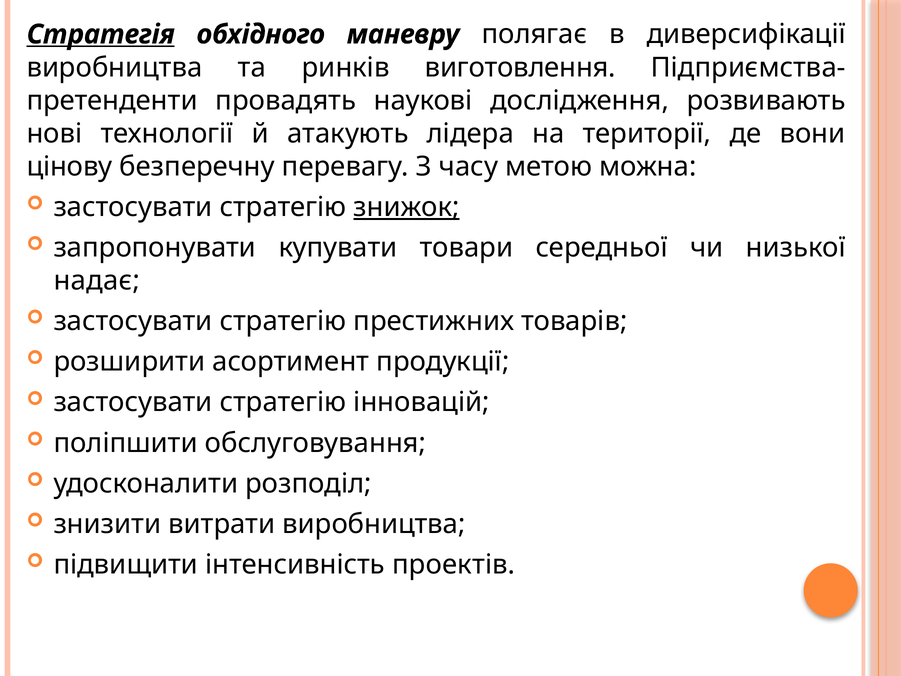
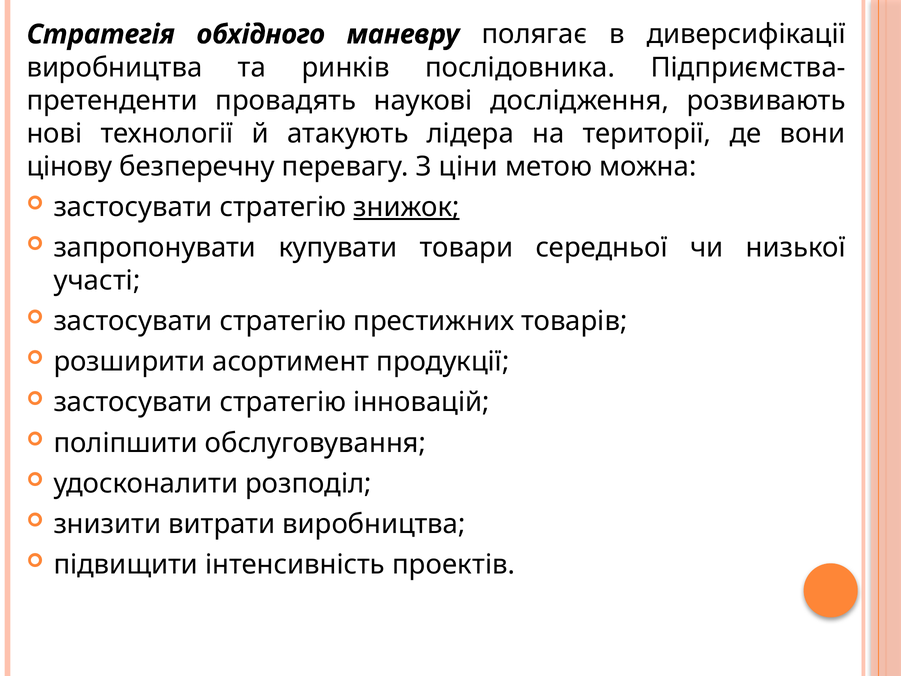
Стратегія underline: present -> none (101, 34)
виготовлення: виготовлення -> послідовника (520, 67)
часу: часу -> ціни (468, 166)
надає: надає -> участі (97, 281)
